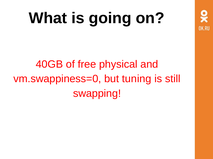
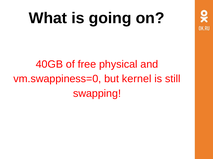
tuning: tuning -> kernel (137, 79)
